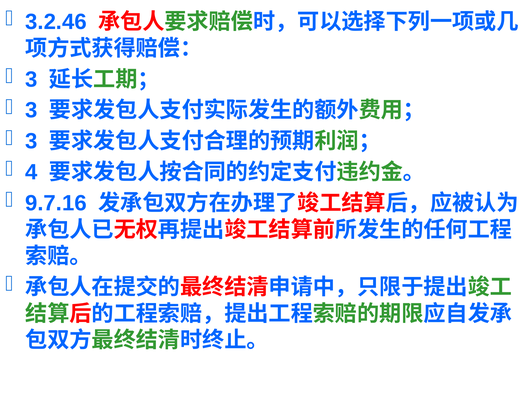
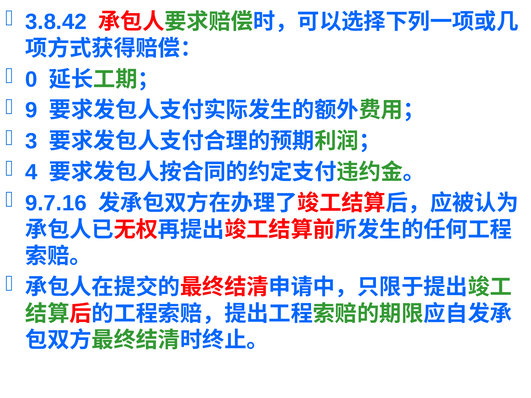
3.2.46: 3.2.46 -> 3.8.42 (56, 22)
3: 3 -> 0 (31, 79)
3: 3 -> 9 (31, 110)
